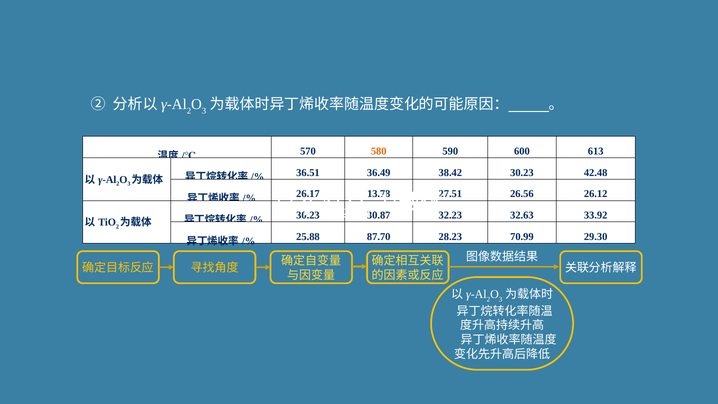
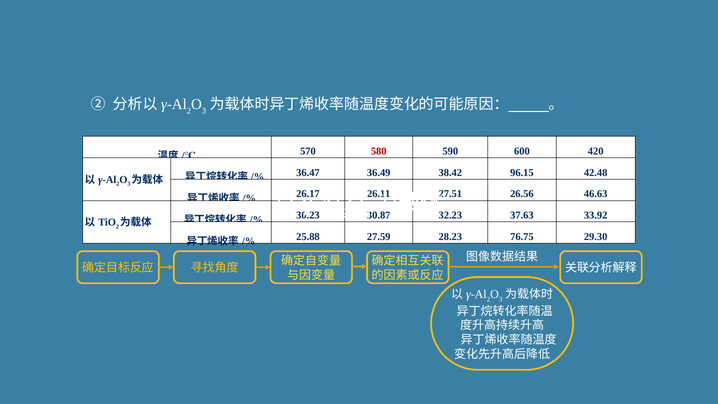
580 colour: orange -> red (379, 151)
613: 613 -> 420 (596, 151)
36.51: 36.51 -> 36.47 (308, 173)
38.42 30.23: 30.23 -> 96.15 (522, 173)
13.78: 13.78 -> 26.11 (379, 194)
26.12: 26.12 -> 46.63 (596, 194)
32.63: 32.63 -> 37.63 (522, 215)
87.70: 87.70 -> 27.59 (379, 237)
70.99: 70.99 -> 76.75 (522, 237)
